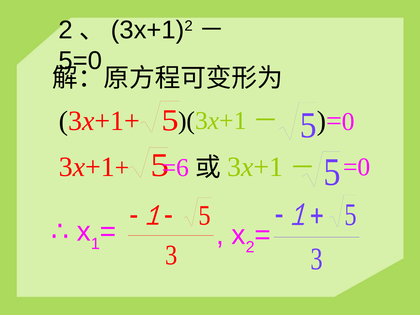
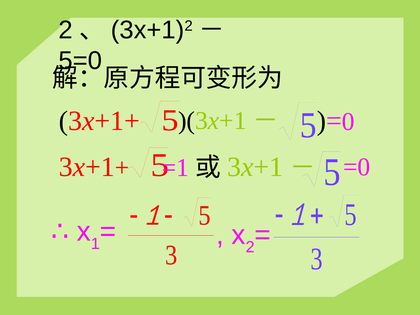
=6: =6 -> =1 (175, 168)
